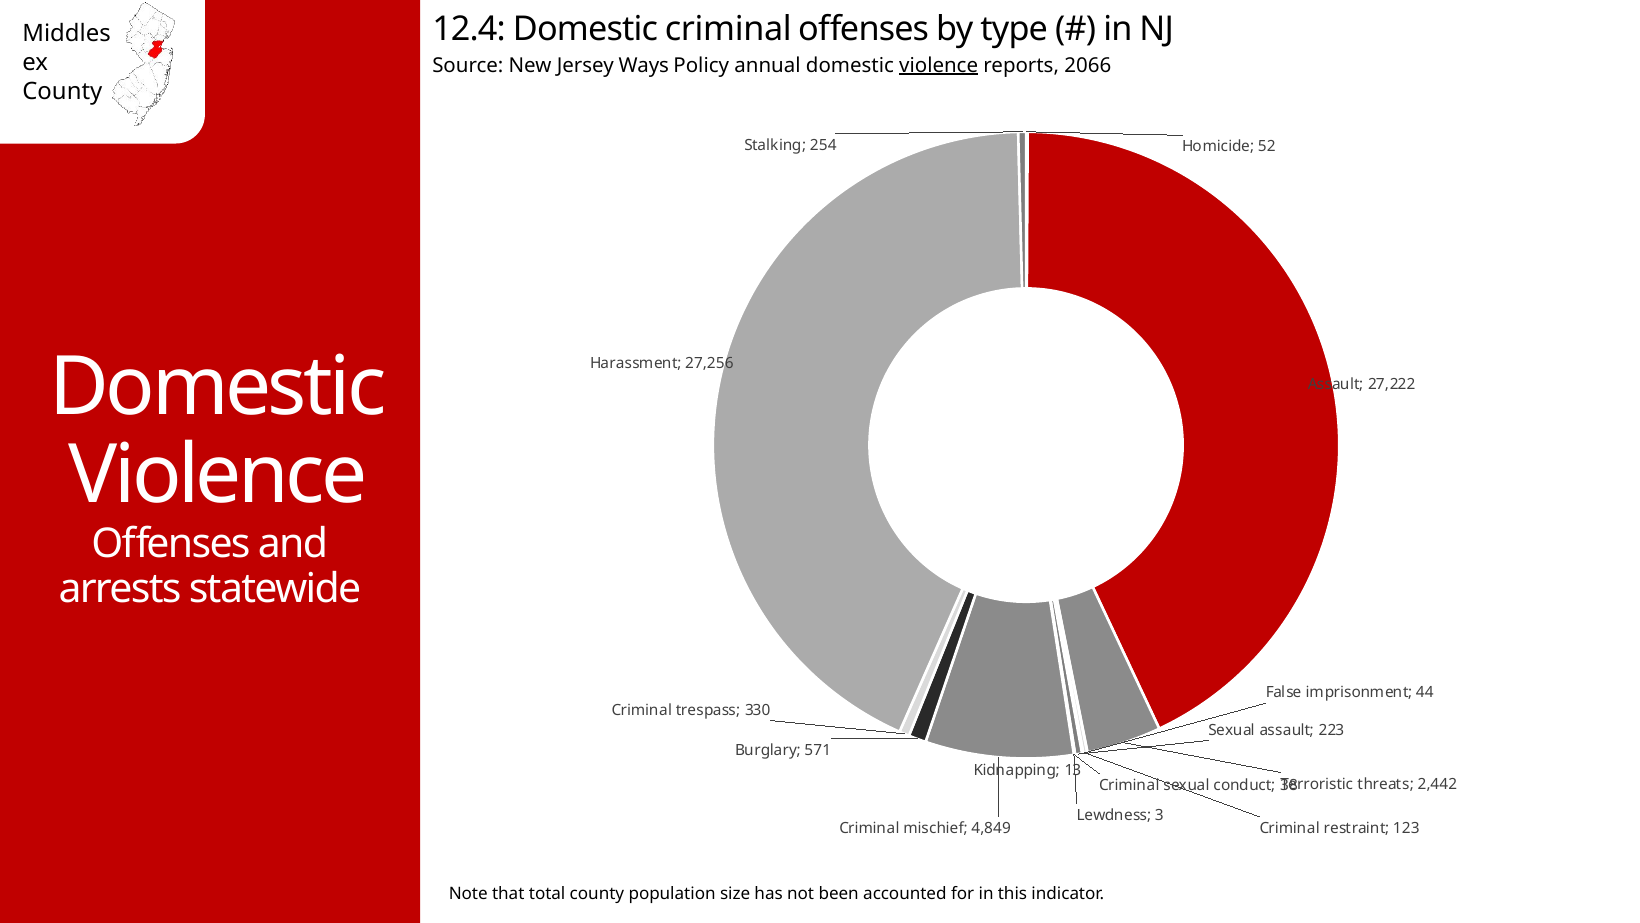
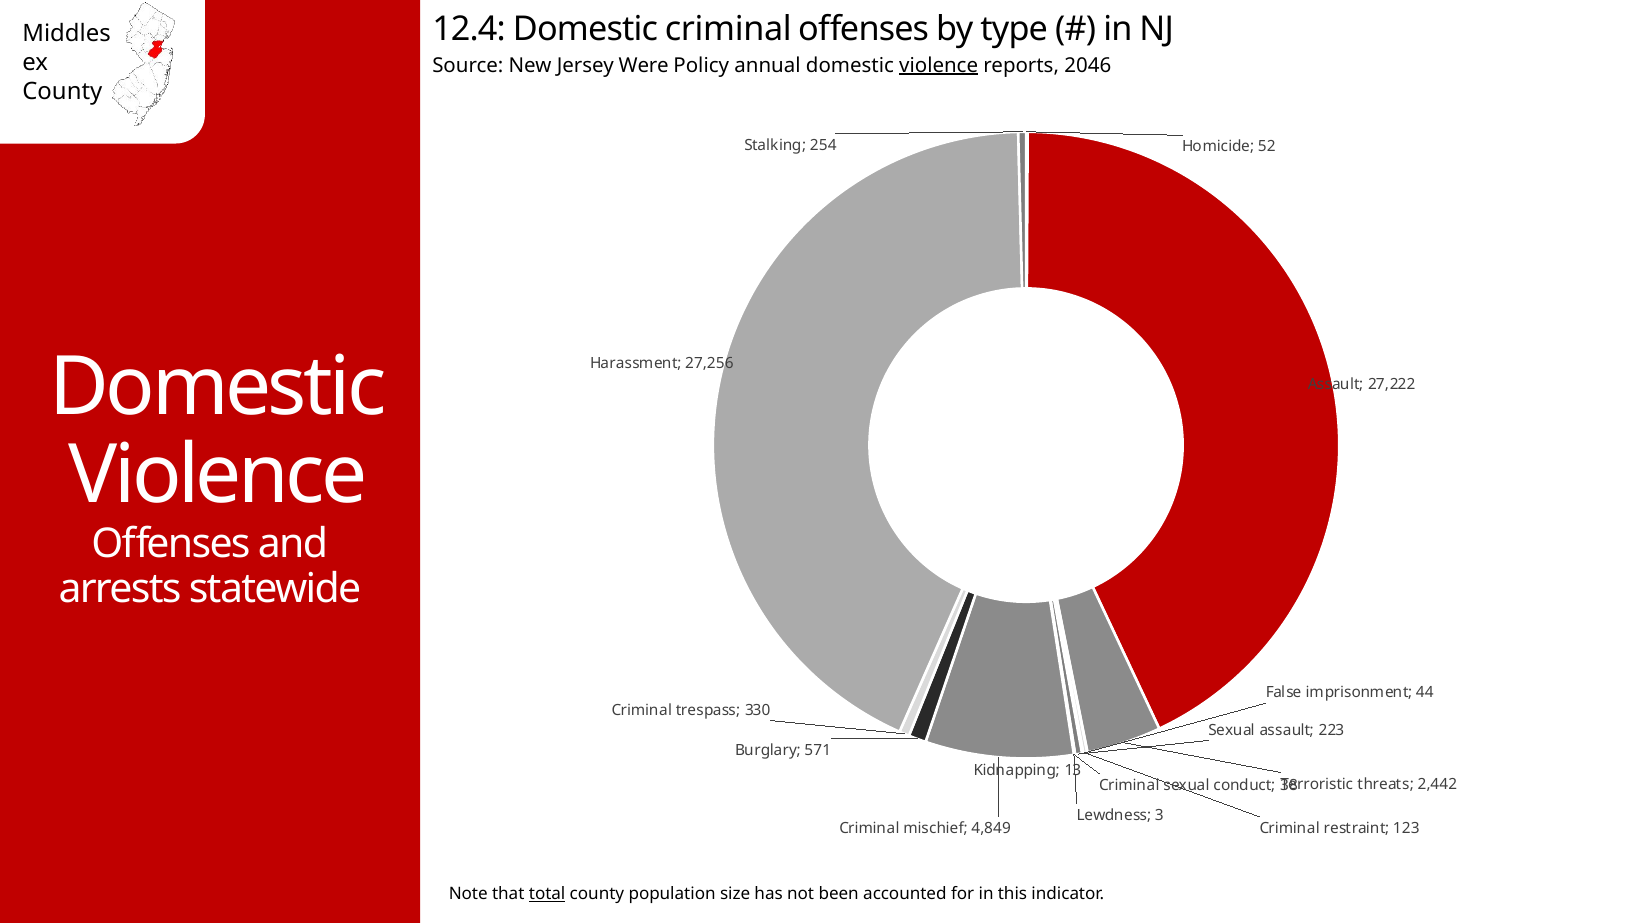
Ways: Ways -> Were (644, 65)
2066: 2066 -> 2046 (1088, 65)
total underline: none -> present (547, 893)
